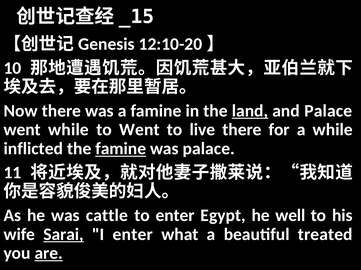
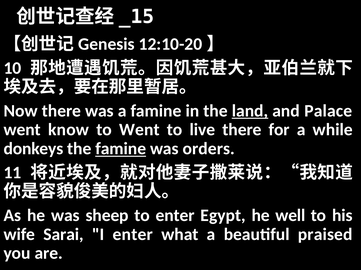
went while: while -> know (69, 130)
inflicted: inflicted -> donkeys (33, 149)
was palace: palace -> orders (209, 149)
cattle: cattle -> sheep (107, 216)
Sarai underline: present -> none (64, 235)
treated: treated -> praised (325, 235)
are underline: present -> none (49, 254)
